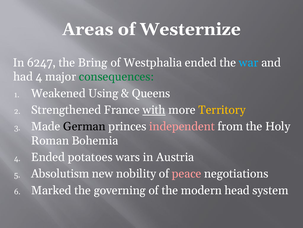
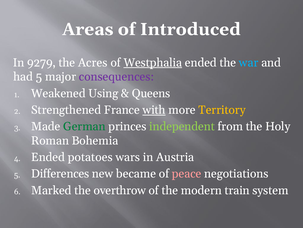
Westernize: Westernize -> Introduced (190, 29)
6247: 6247 -> 9279 (41, 62)
Bring: Bring -> Acres (93, 62)
Westphalia underline: none -> present (153, 62)
had 4: 4 -> 5 (39, 77)
consequences colour: green -> purple (117, 77)
German colour: black -> green (84, 126)
independent colour: pink -> light green (182, 126)
Absolutism: Absolutism -> Differences (60, 173)
nobility: nobility -> became (136, 173)
governing: governing -> overthrow (120, 190)
head: head -> train (237, 190)
